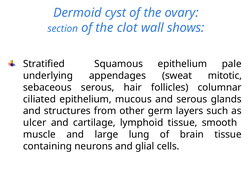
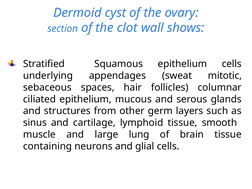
epithelium pale: pale -> cells (232, 64)
sebaceous serous: serous -> spaces (98, 87)
ulcer: ulcer -> sinus (35, 123)
